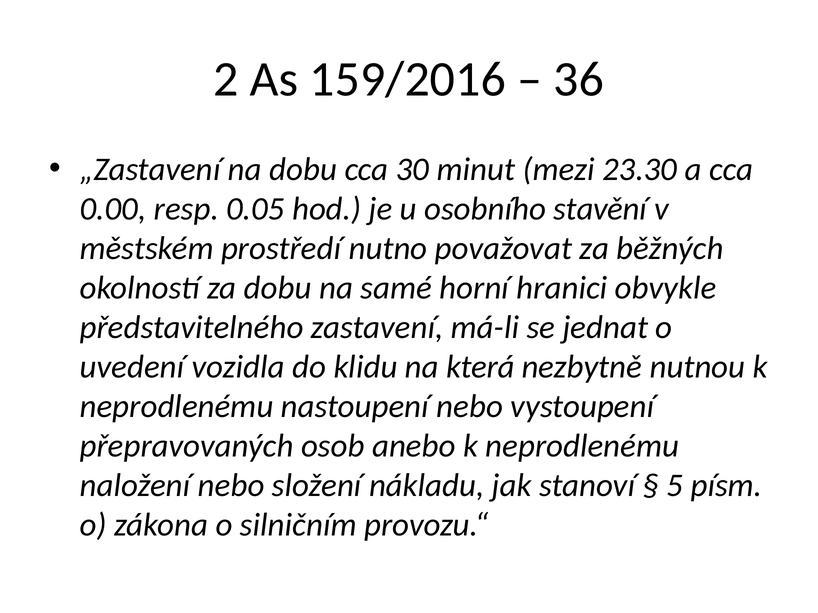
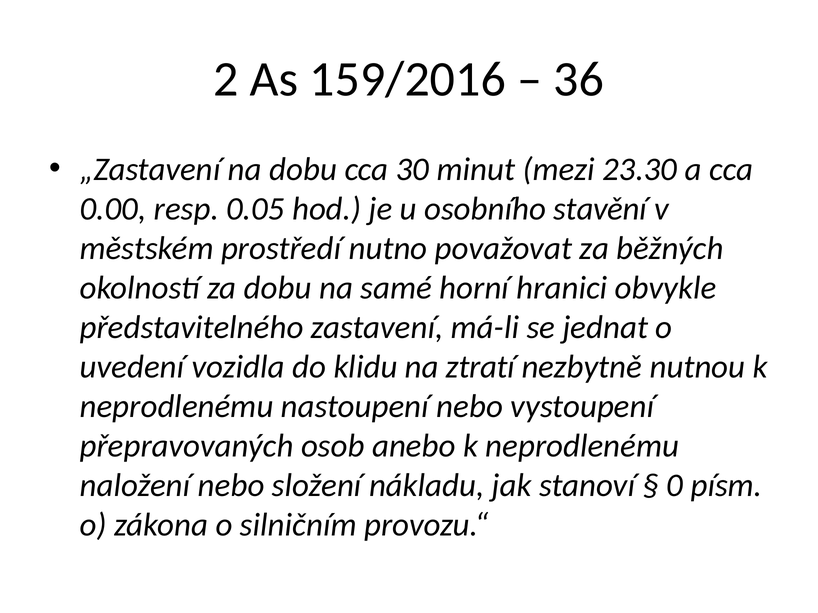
která: která -> ztratí (480, 367)
5: 5 -> 0 (675, 486)
